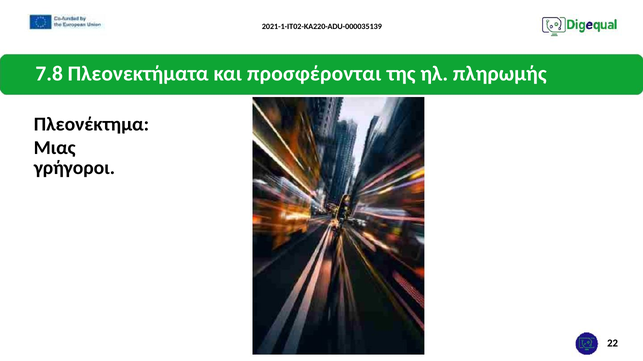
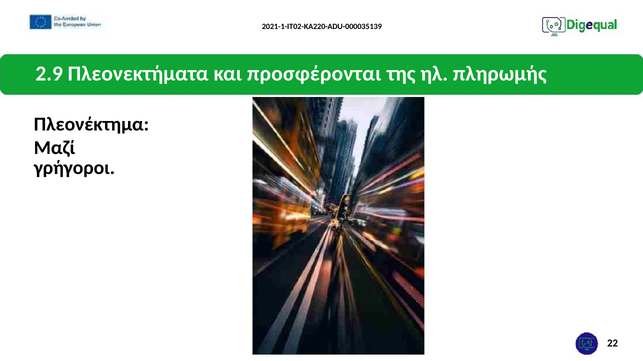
7.8: 7.8 -> 2.9 (49, 74)
Μιας: Μιας -> Μαζί (55, 148)
